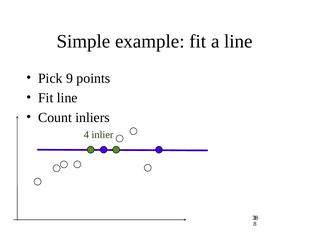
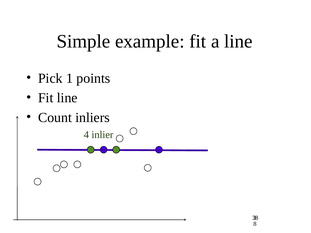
9: 9 -> 1 (70, 78)
